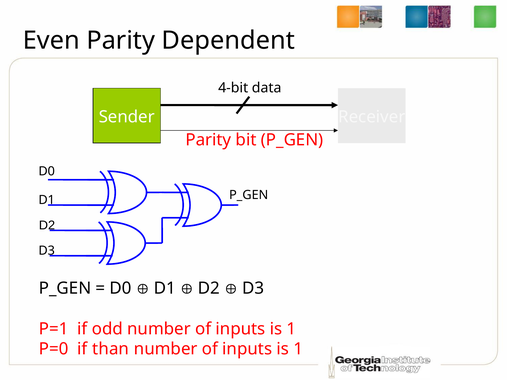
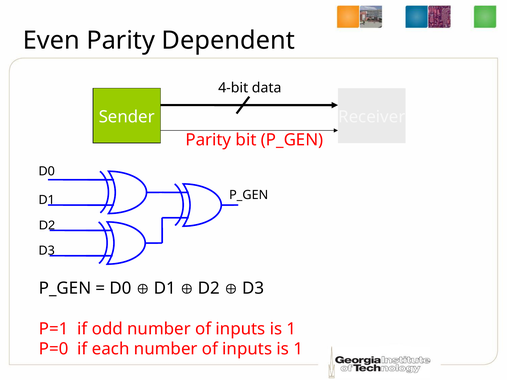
than: than -> each (111, 349)
